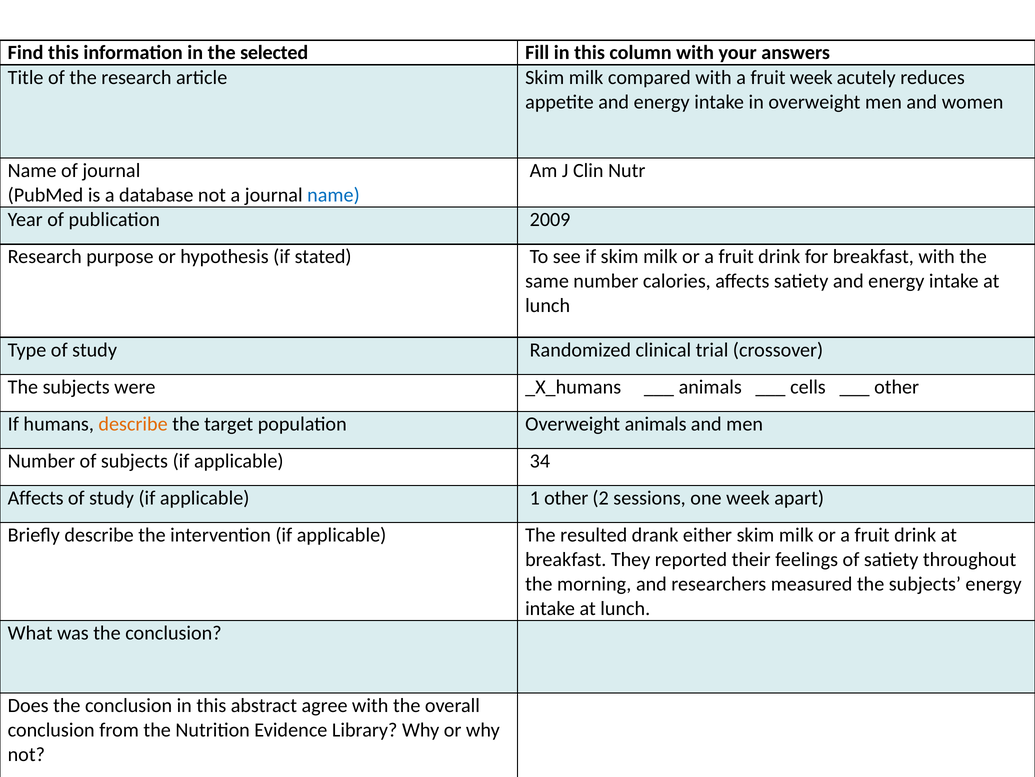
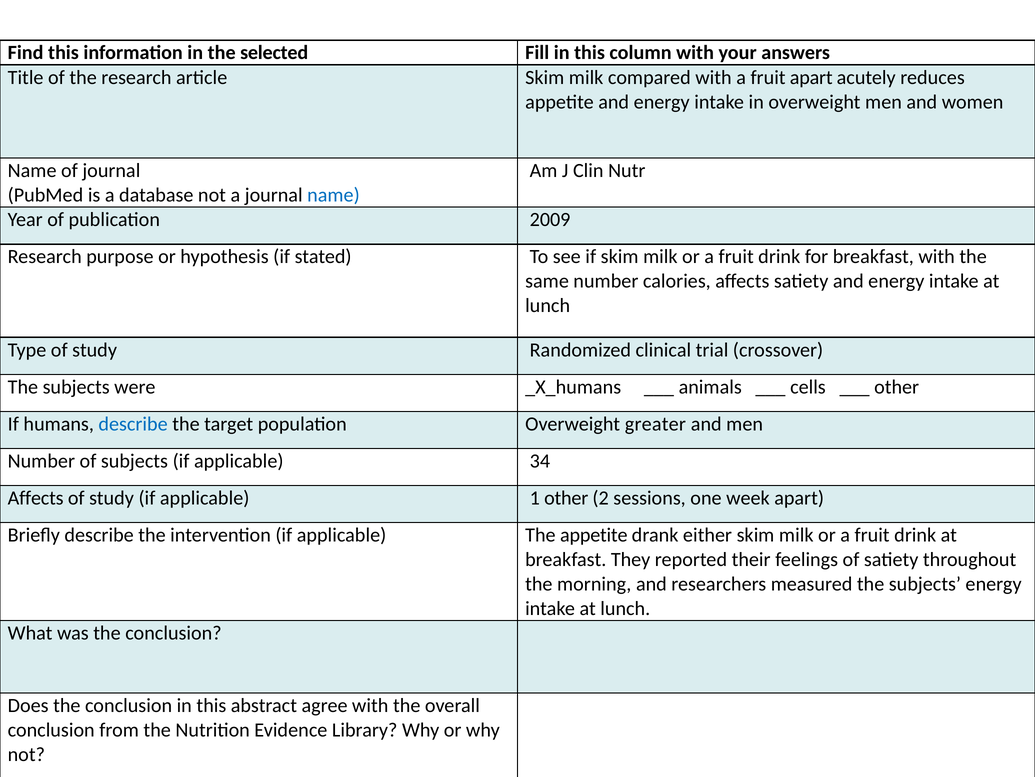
fruit week: week -> apart (811, 77)
describe colour: orange -> blue (133, 424)
Overweight animals: animals -> greater (655, 424)
The resulted: resulted -> appetite (594, 535)
